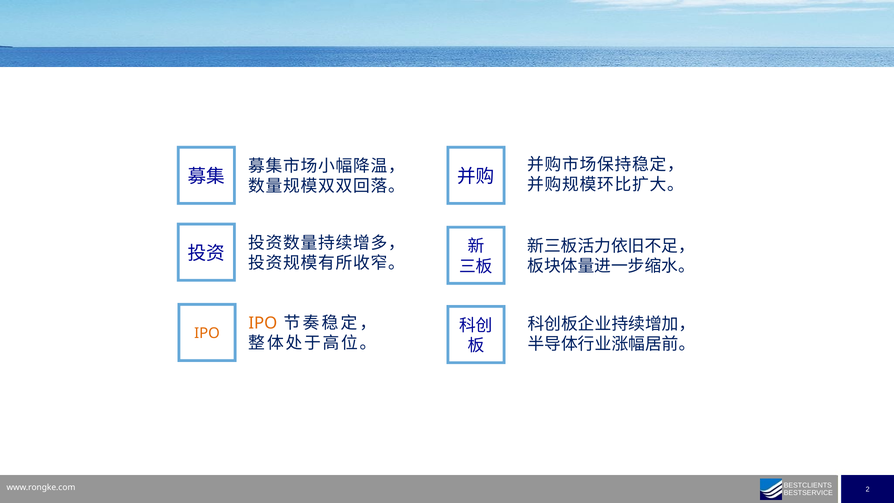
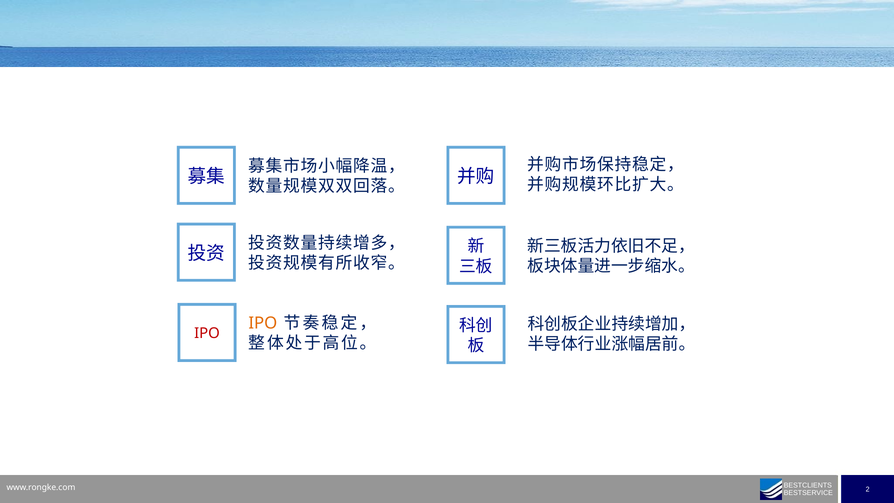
IPO colour: orange -> red (207, 333)
